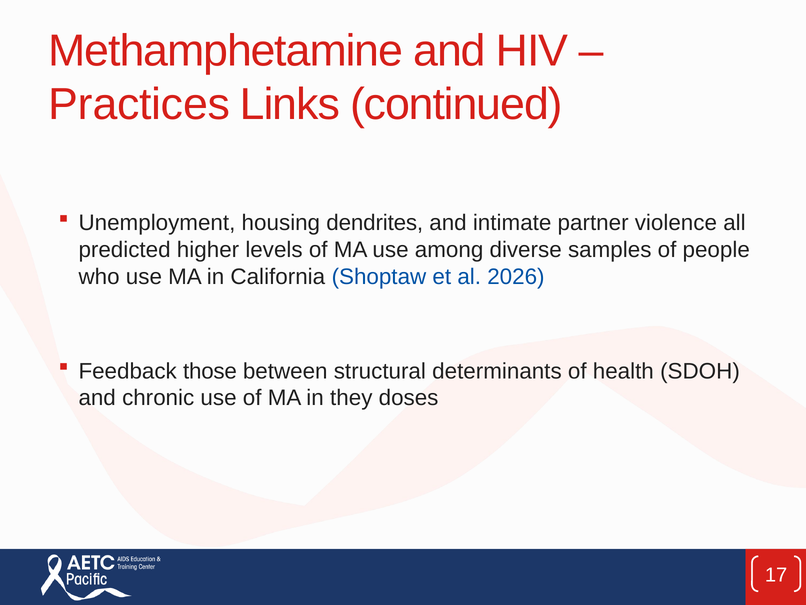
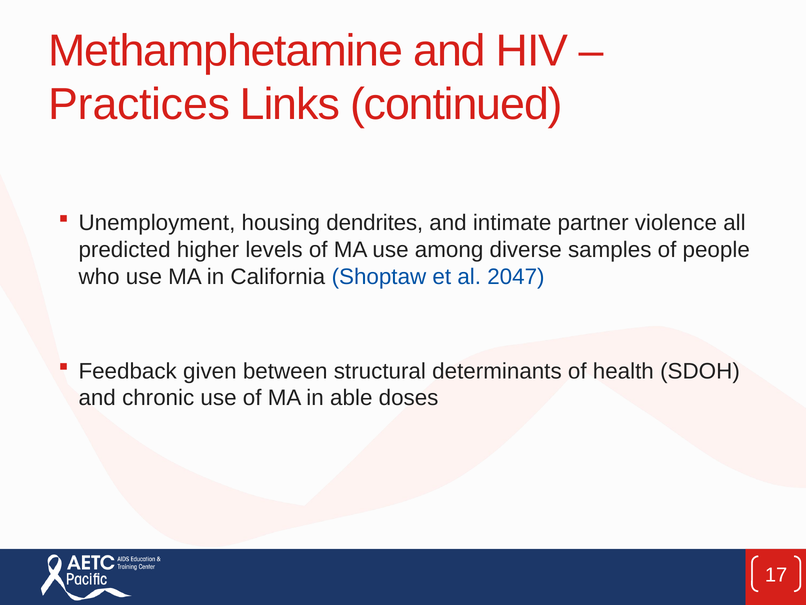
2026: 2026 -> 2047 (516, 277)
those: those -> given (210, 371)
they: they -> able (351, 398)
